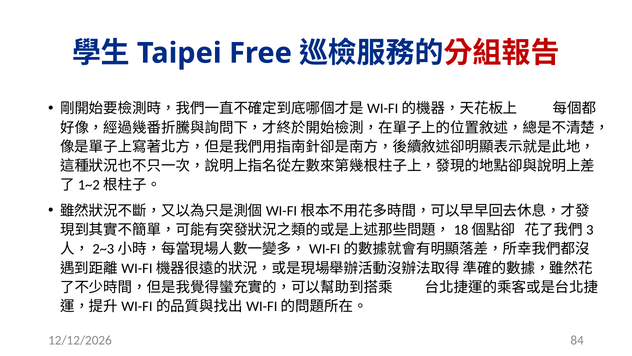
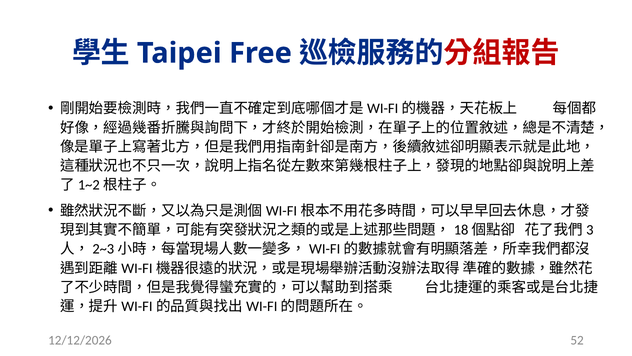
84: 84 -> 52 (577, 340)
